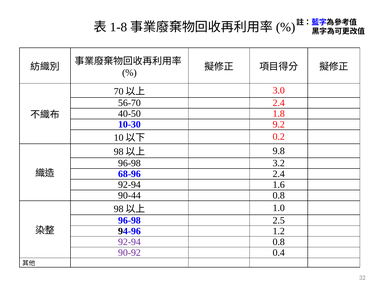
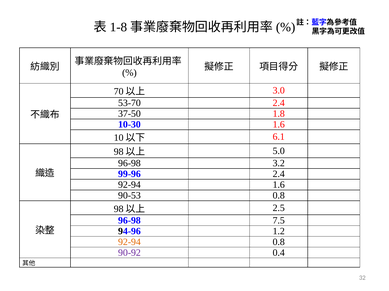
56-70: 56-70 -> 53-70 (129, 103)
40-50: 40-50 -> 37-50 (129, 114)
10-30 9.2: 9.2 -> 1.6 (279, 125)
0.2: 0.2 -> 6.1 (279, 137)
9.8: 9.8 -> 5.0 (279, 151)
68-96: 68-96 -> 99-96 (129, 174)
90-44: 90-44 -> 90-53 (129, 196)
1.0: 1.0 -> 2.5 (279, 208)
2.5: 2.5 -> 7.5 (279, 221)
92-94 colour: purple -> orange (129, 242)
